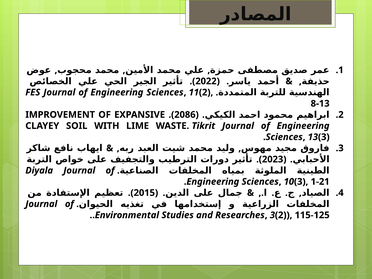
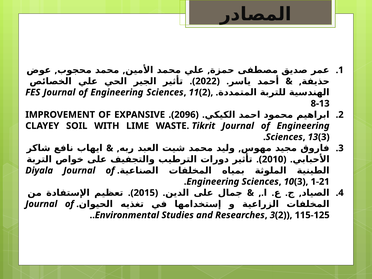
2086: 2086 -> 2096 (185, 115)
2023: 2023 -> 2010 (273, 159)
